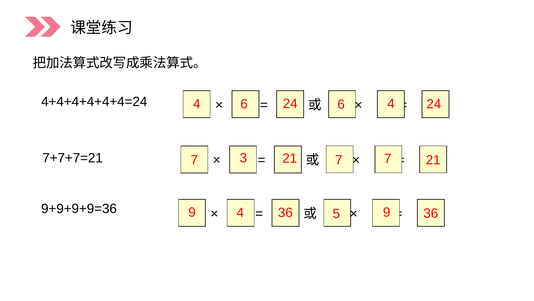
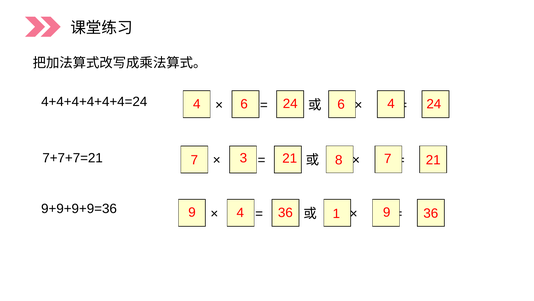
3 21 7: 7 -> 8 (339, 160)
5: 5 -> 1 (336, 213)
